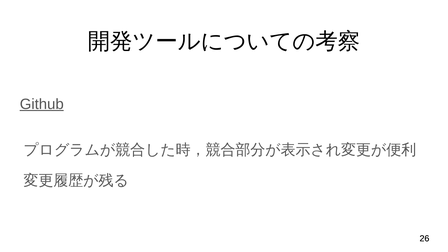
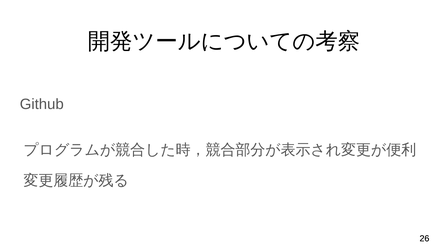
Github underline: present -> none (42, 104)
